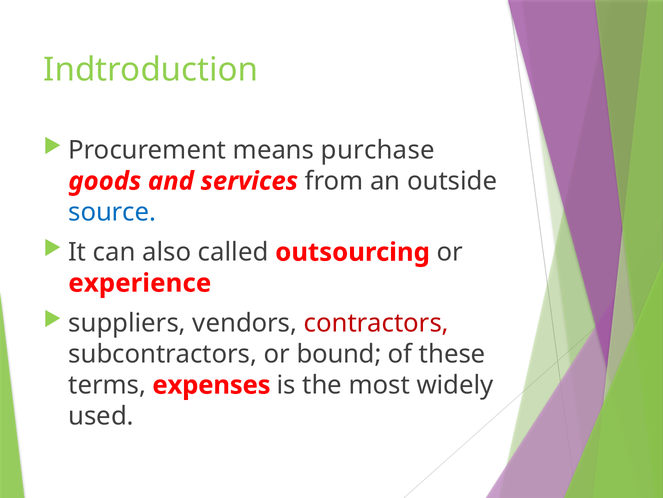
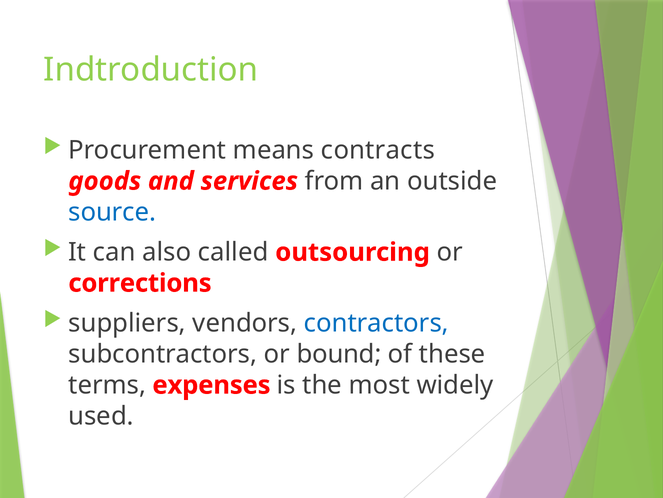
purchase: purchase -> contracts (378, 150)
experience: experience -> corrections (140, 283)
contractors colour: red -> blue (376, 323)
